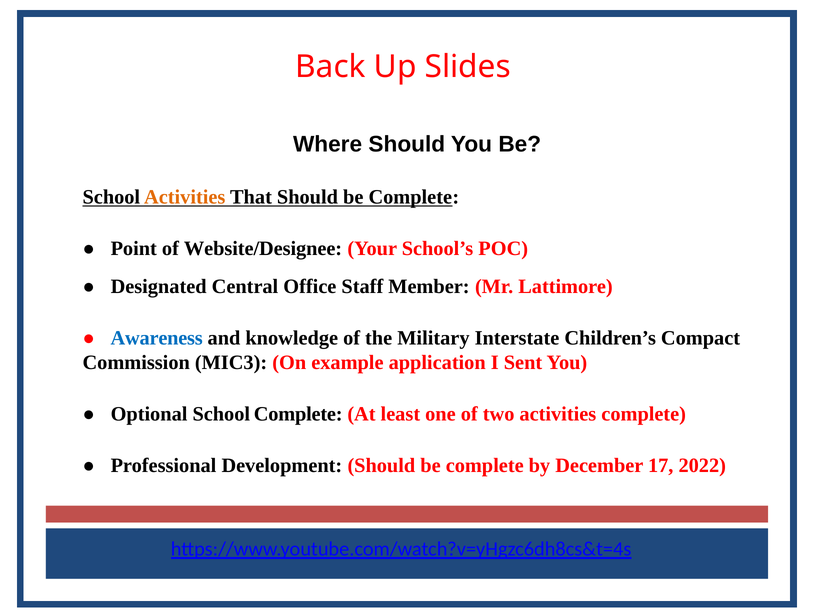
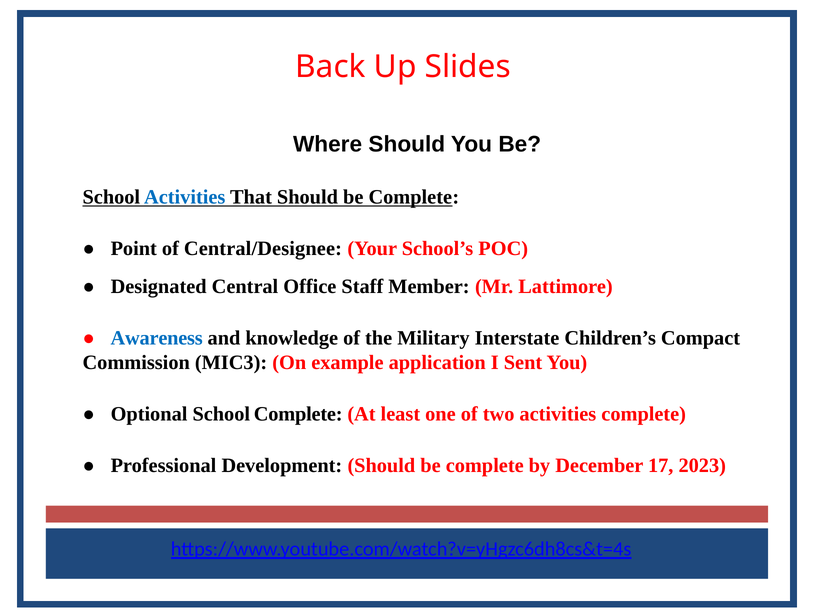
Activities colour: orange -> blue (185, 197)
Website/Designee: Website/Designee -> Central/Designee (263, 248)
2022: 2022 -> 2023 (702, 465)
